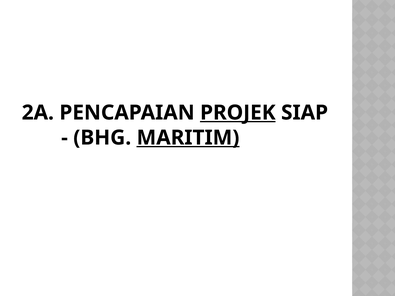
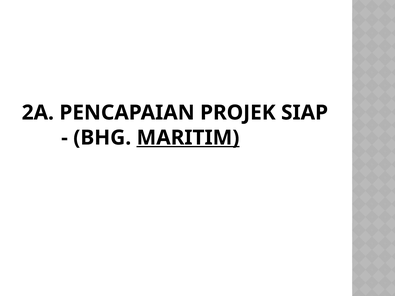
PROJEK underline: present -> none (238, 113)
